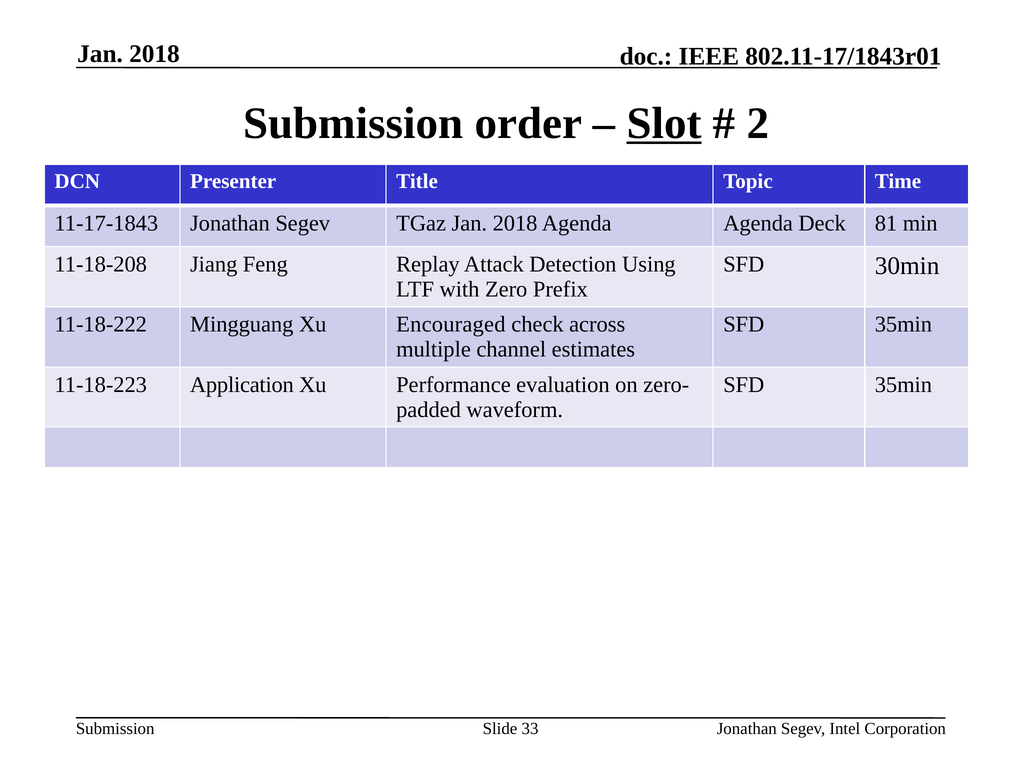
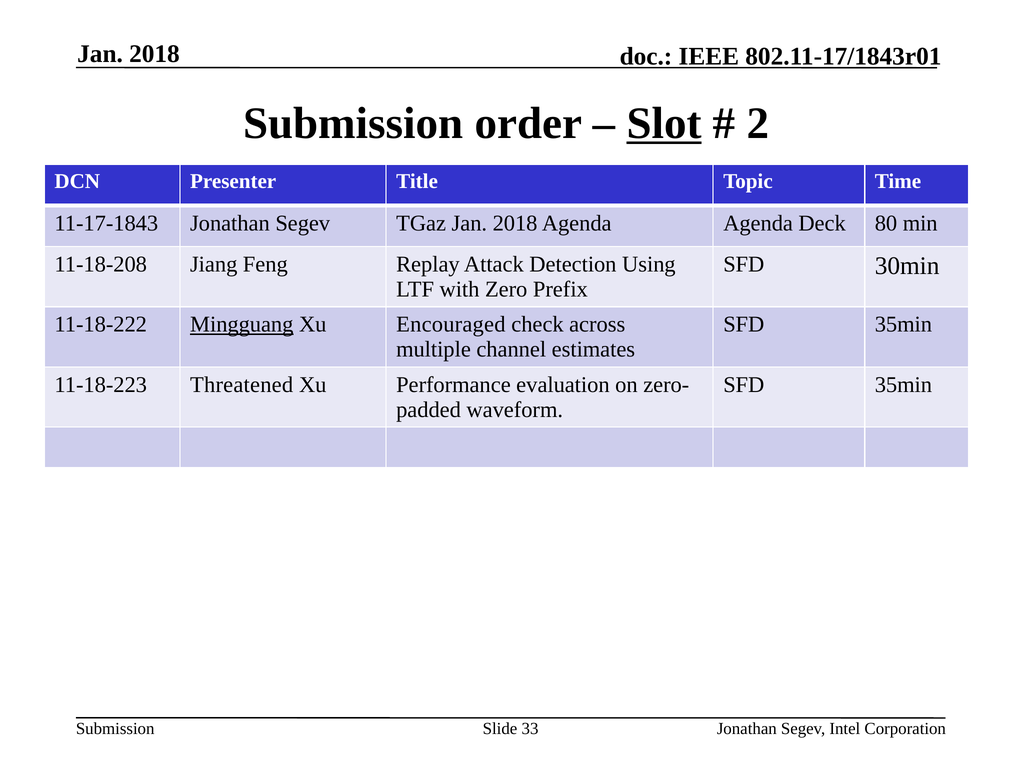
81: 81 -> 80 (886, 223)
Mingguang underline: none -> present (242, 324)
Application: Application -> Threatened (242, 384)
